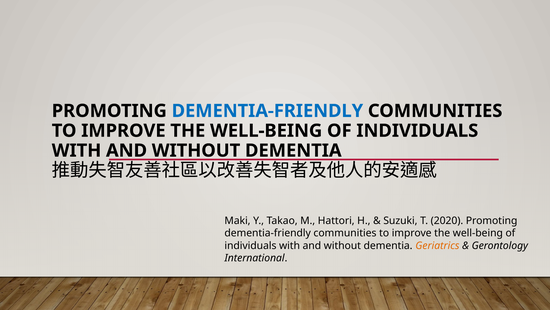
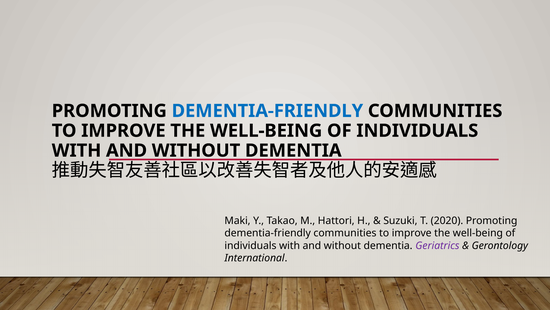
Geriatrics colour: orange -> purple (437, 245)
